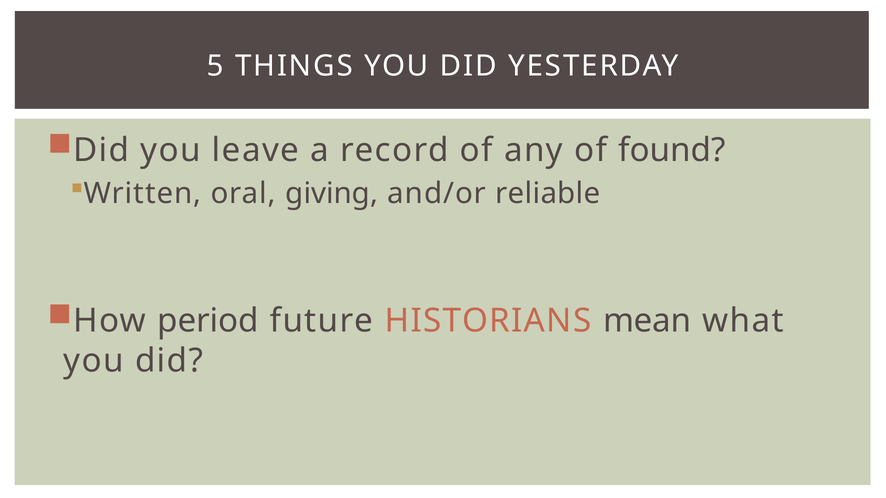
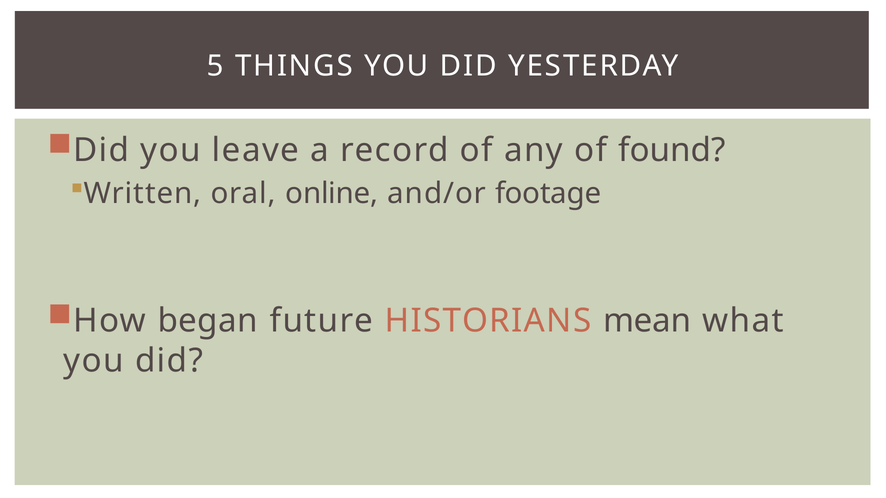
giving: giving -> online (332, 194)
reliable: reliable -> footage (548, 194)
period: period -> began (208, 321)
